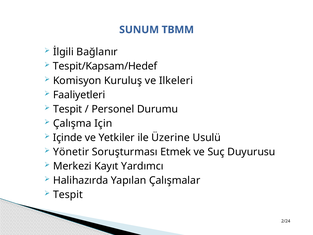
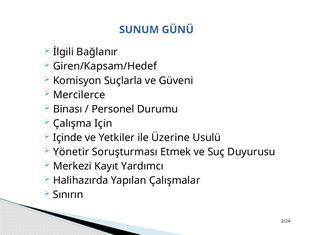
TBMM: TBMM -> GÜNÜ (178, 30)
Tespit/Kapsam/Hedef: Tespit/Kapsam/Hedef -> Giren/Kapsam/Hedef (105, 66)
Kuruluş: Kuruluş -> Suçlarla (123, 80)
Ilkeleri: Ilkeleri -> Güveni (176, 80)
Faaliyetleri: Faaliyetleri -> Mercilerce (79, 95)
Tespit: Tespit -> Binası (68, 109)
Tespit: Tespit -> Sınırın (68, 195)
